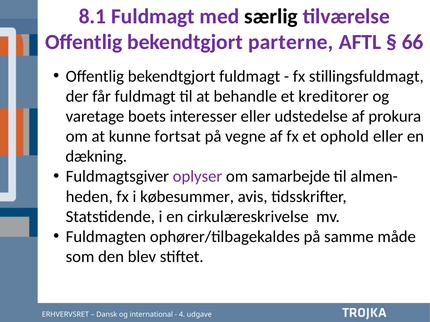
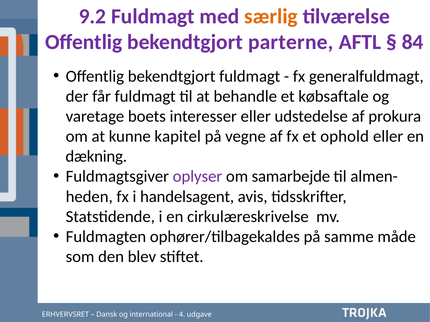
8.1: 8.1 -> 9.2 (92, 17)
særlig colour: black -> orange (271, 17)
66: 66 -> 84 (413, 42)
stillingsfuldmagt: stillingsfuldmagt -> generalfuldmagt (366, 76)
kreditorer: kreditorer -> købsaftale (334, 96)
fortsat: fortsat -> kapitel (178, 137)
købesummer: købesummer -> handelsagent (187, 197)
